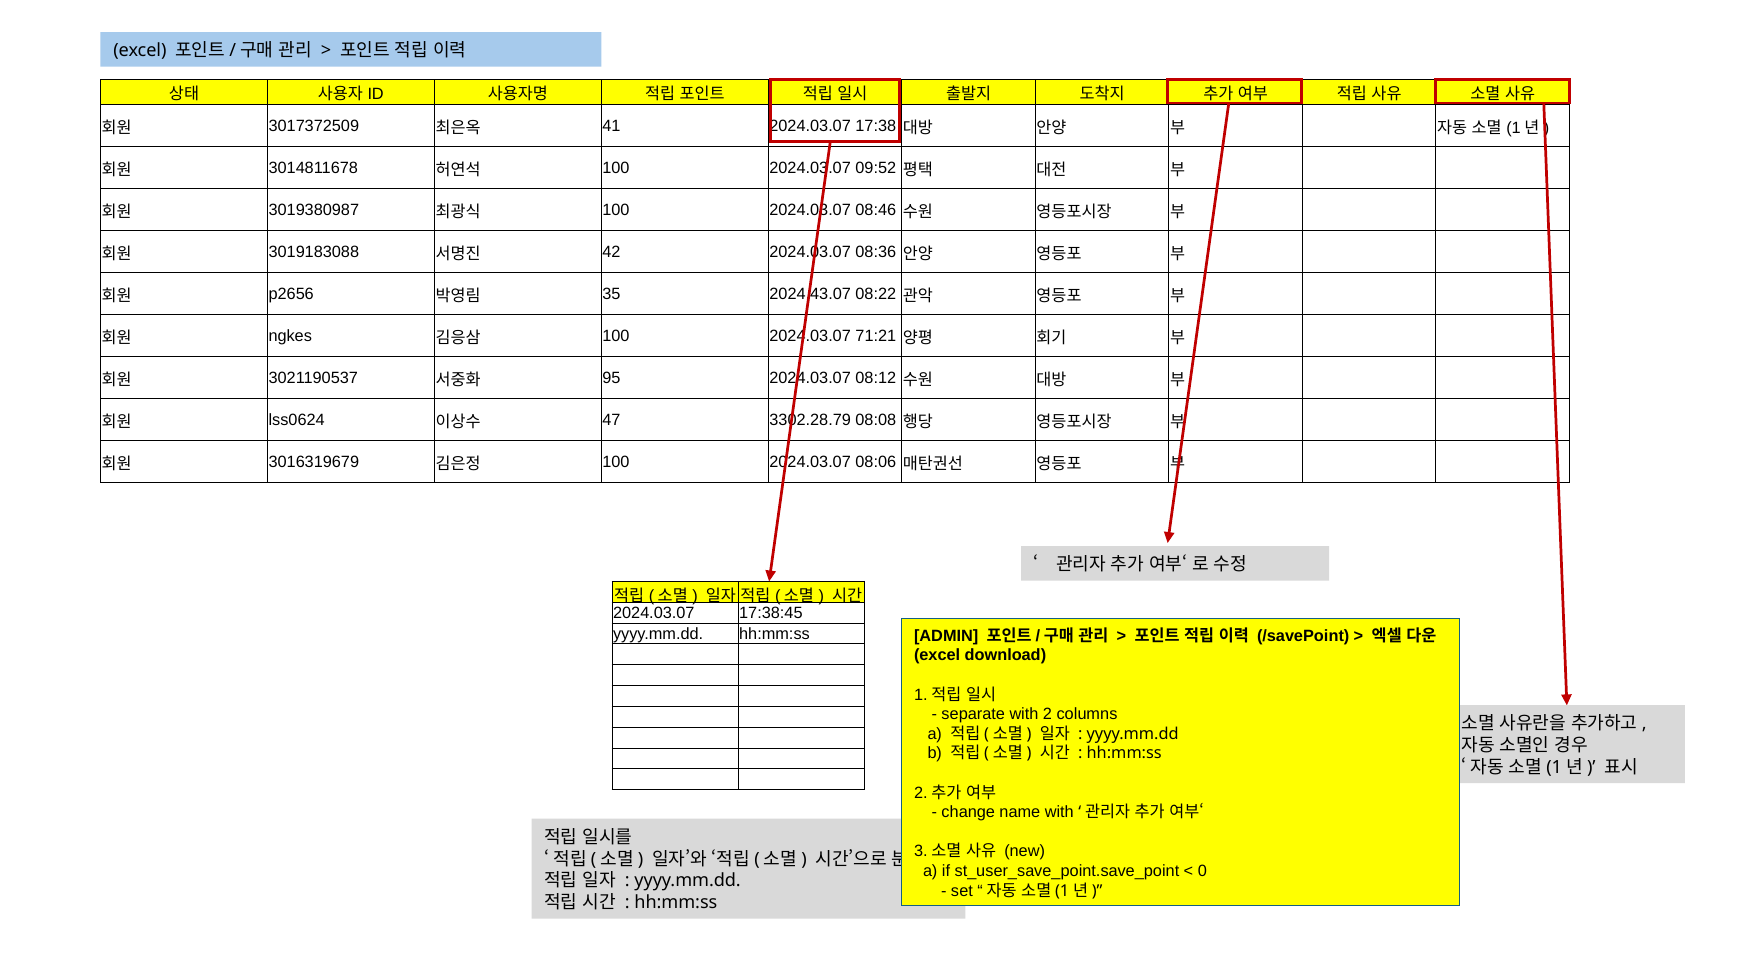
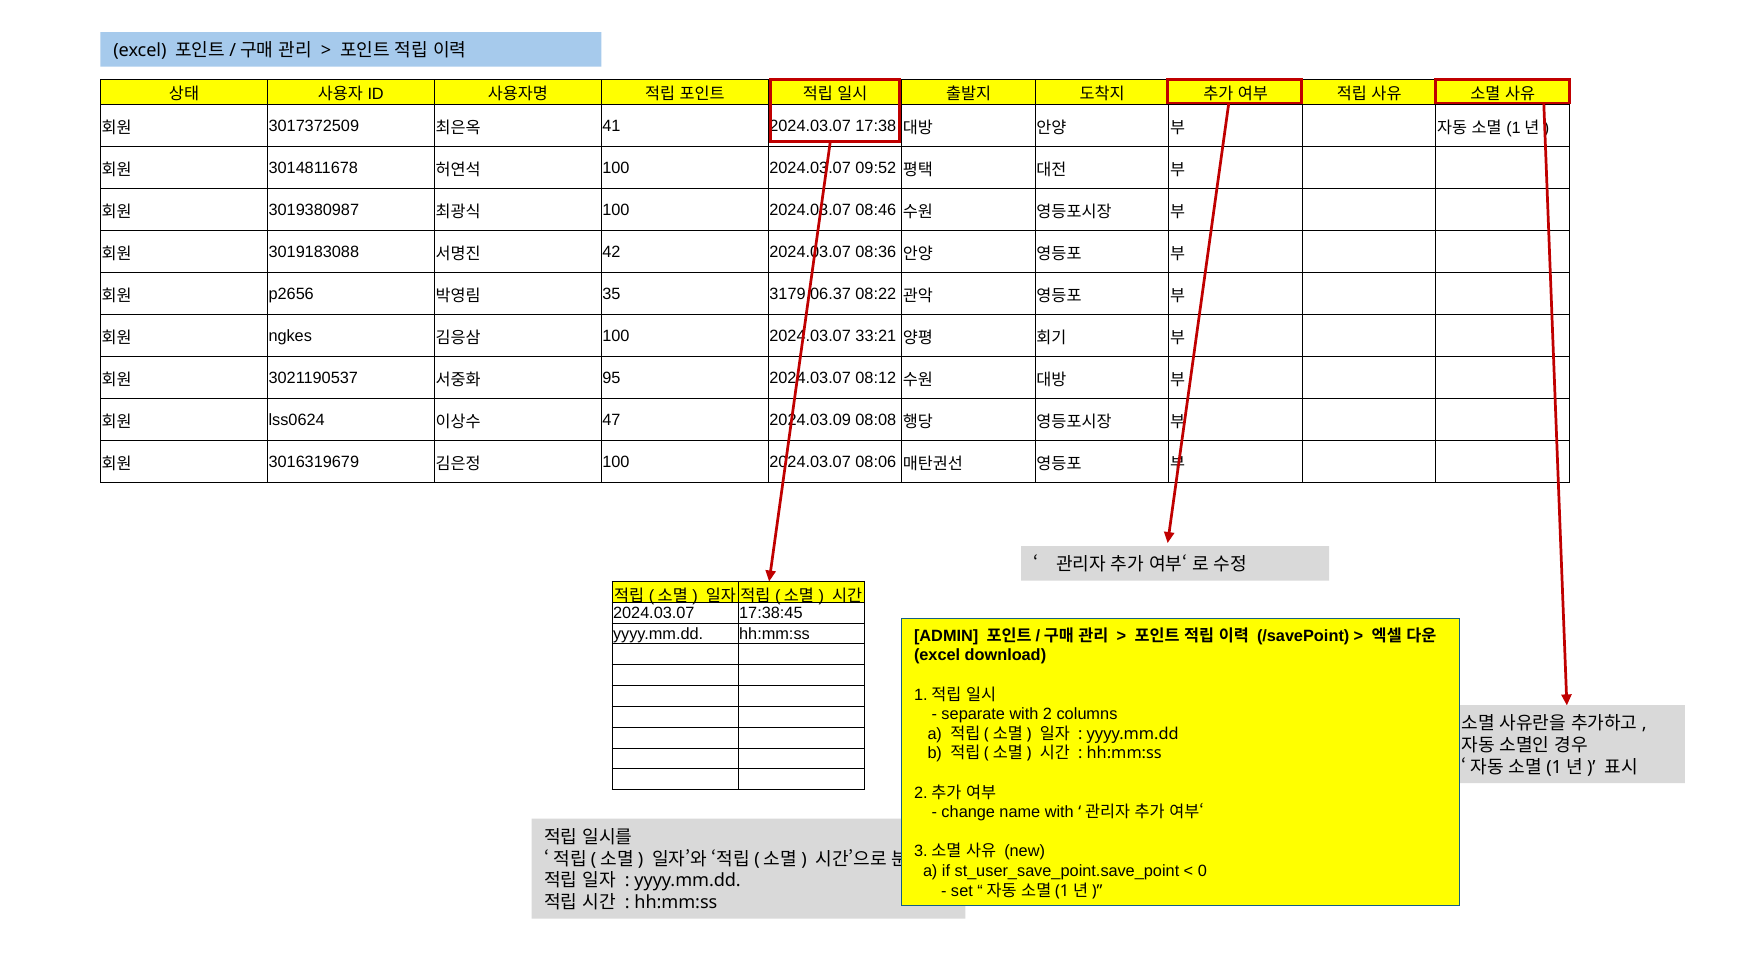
2024.43.07: 2024.43.07 -> 3179.06.37 (810, 294)
71:21: 71:21 -> 33:21 (876, 336)
3302.28.79: 3302.28.79 -> 2024.03.09 (810, 420)
